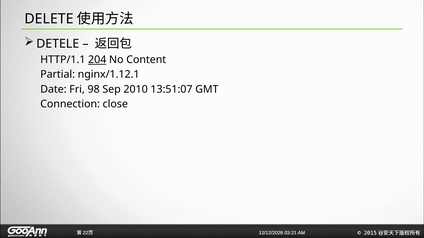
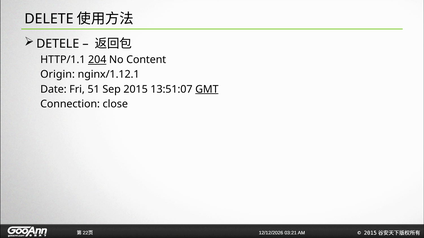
Partial: Partial -> Origin (58, 75)
98: 98 -> 51 (94, 89)
2010: 2010 -> 2015 (136, 89)
GMT underline: none -> present (207, 89)
